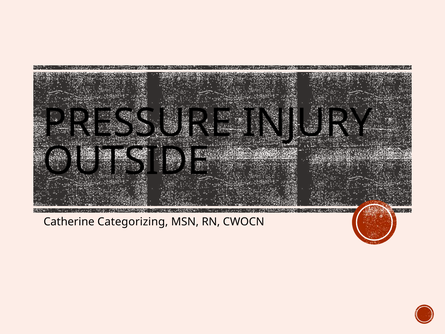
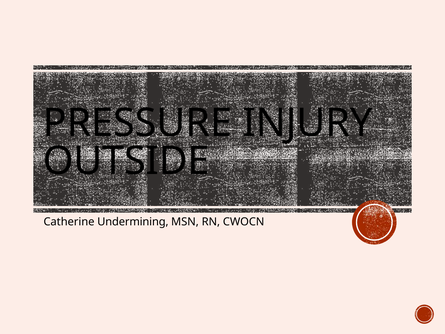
Categorizing: Categorizing -> Undermining (133, 222)
